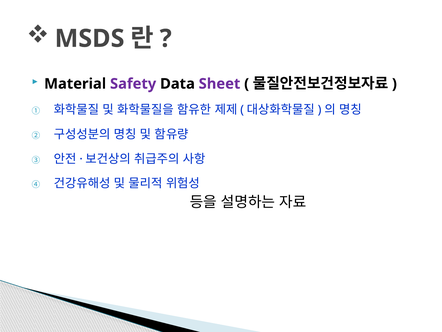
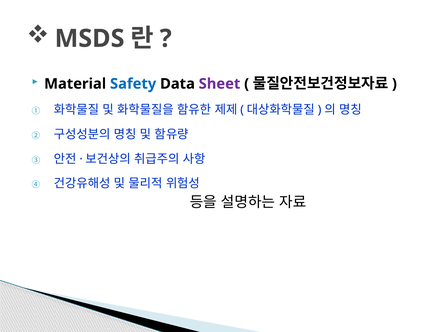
Safety colour: purple -> blue (133, 84)
